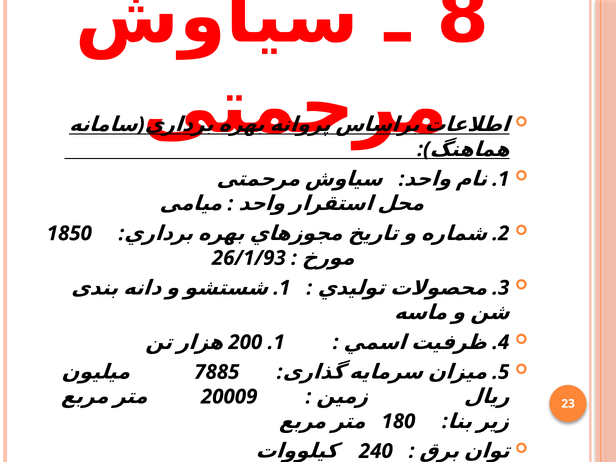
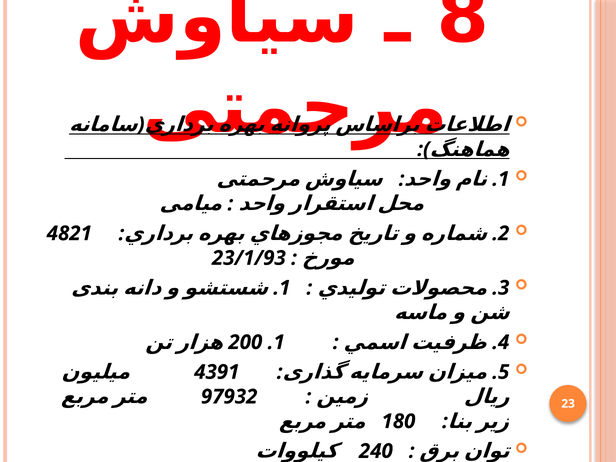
1850: 1850 -> 4821 (69, 233)
26/1/93: 26/1/93 -> 23/1/93 (249, 258)
7885: 7885 -> 4391 (217, 372)
20009: 20009 -> 97932 (229, 397)
